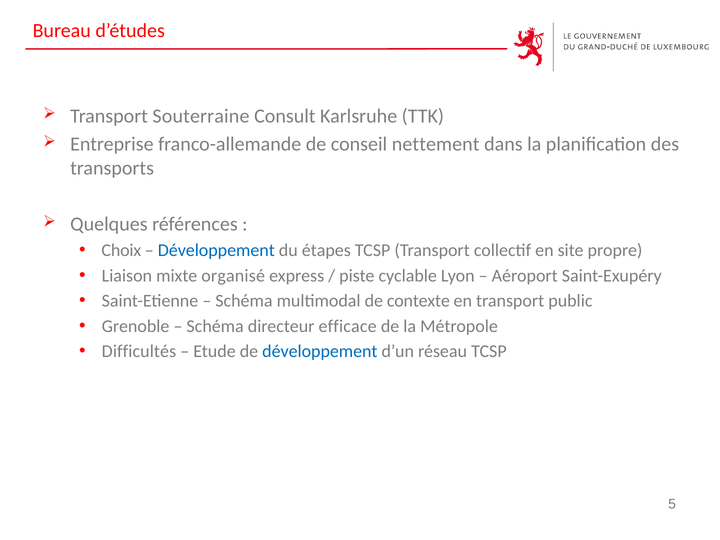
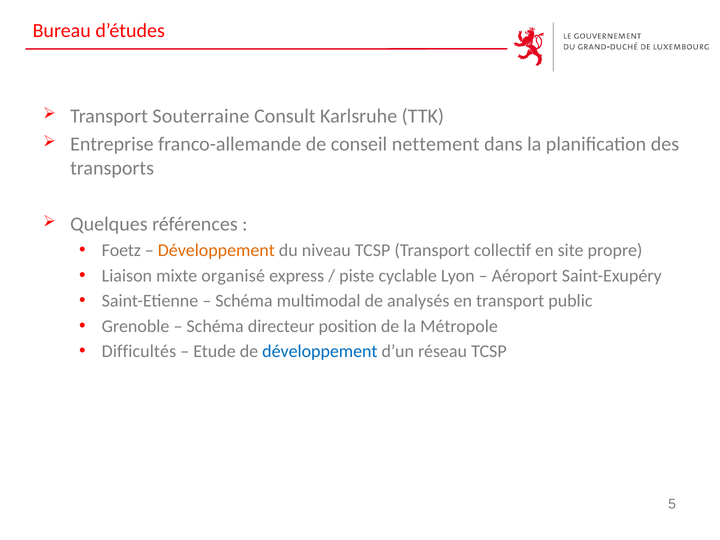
Choix: Choix -> Foetz (121, 251)
Développement colour: blue -> orange (216, 251)
étapes: étapes -> niveau (326, 251)
contexte: contexte -> analysés (418, 301)
efficace: efficace -> position (348, 326)
